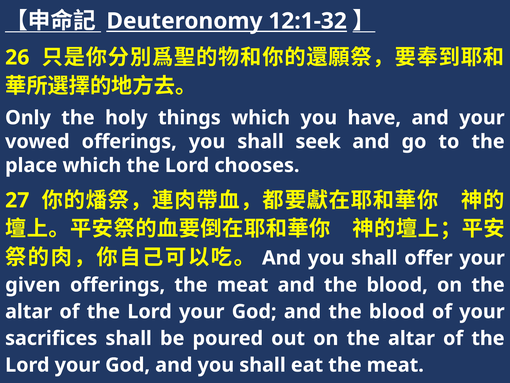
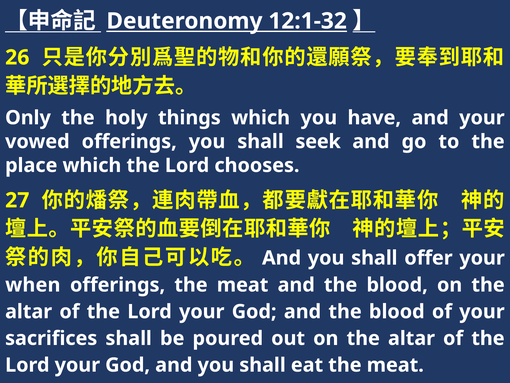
given: given -> when (33, 285)
